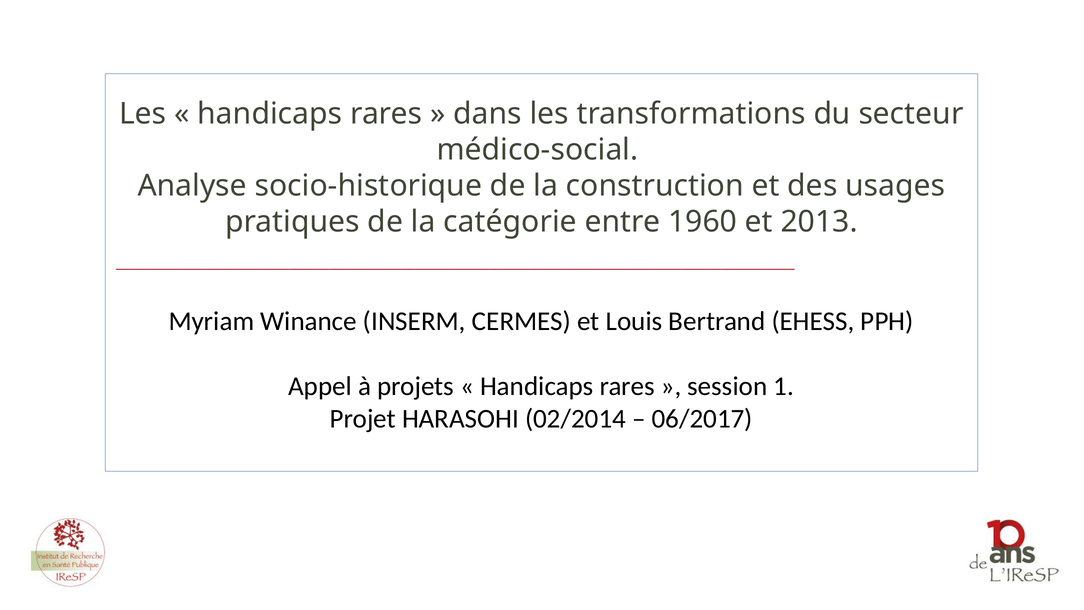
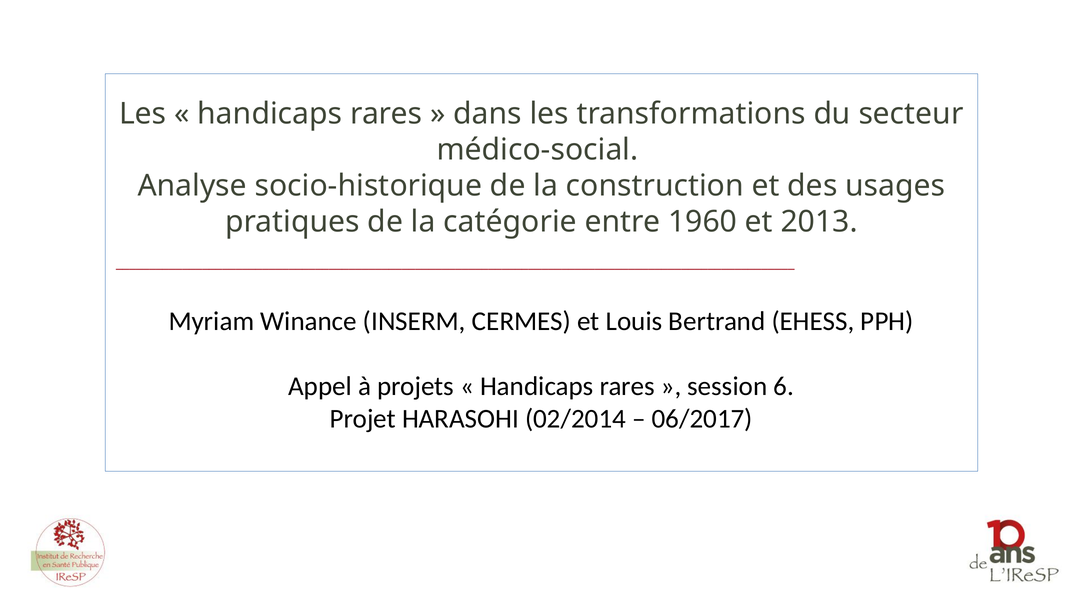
1: 1 -> 6 (784, 386)
